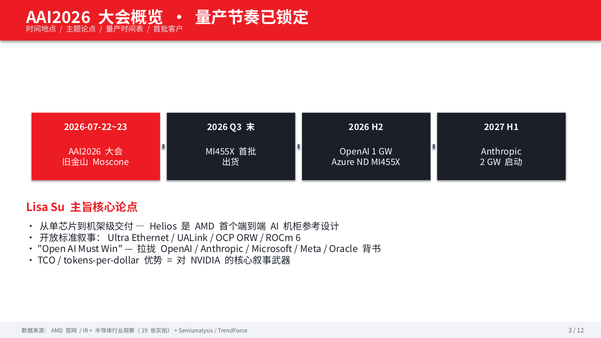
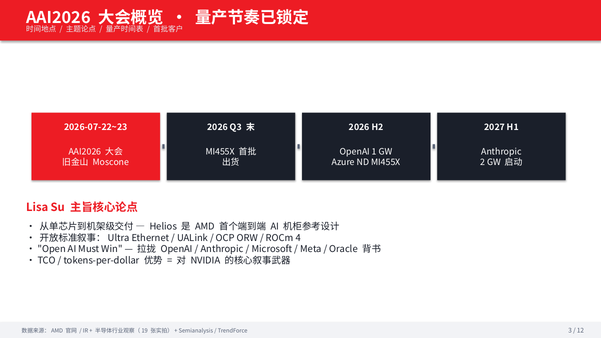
6: 6 -> 4 (298, 238)
